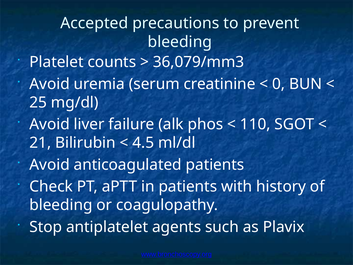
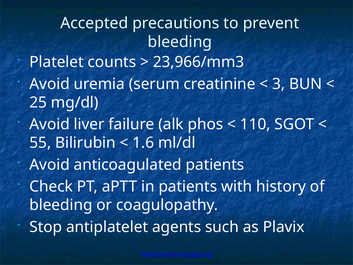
36,079/mm3: 36,079/mm3 -> 23,966/mm3 (199, 62)
0: 0 -> 3 (279, 84)
21: 21 -> 55 (40, 143)
4.5: 4.5 -> 1.6 (143, 143)
